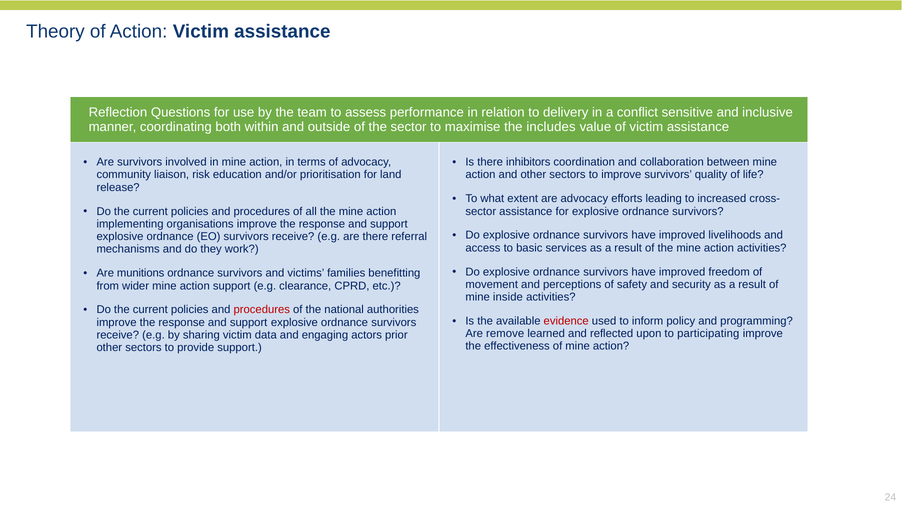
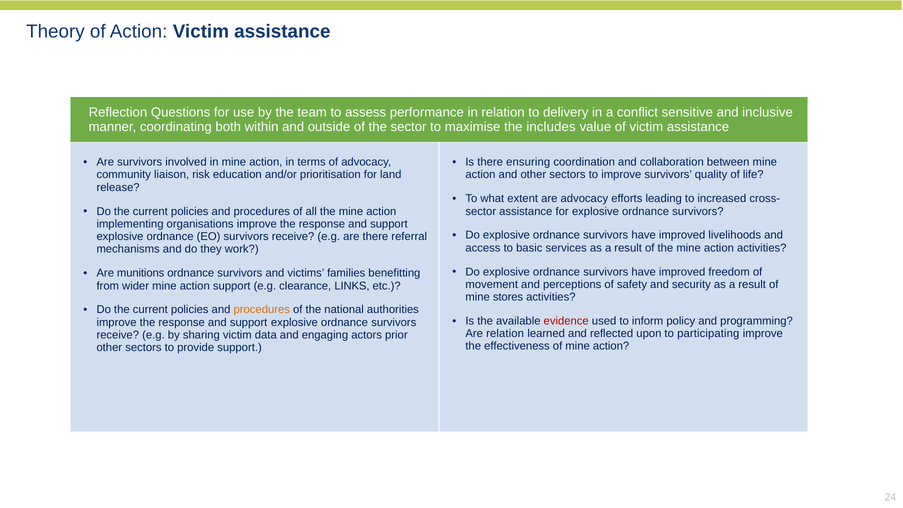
inhibitors: inhibitors -> ensuring (528, 162)
CPRD: CPRD -> LINKS (352, 286)
inside: inside -> stores (508, 297)
procedures colour: red -> orange (262, 310)
Are remove: remove -> relation (505, 334)
